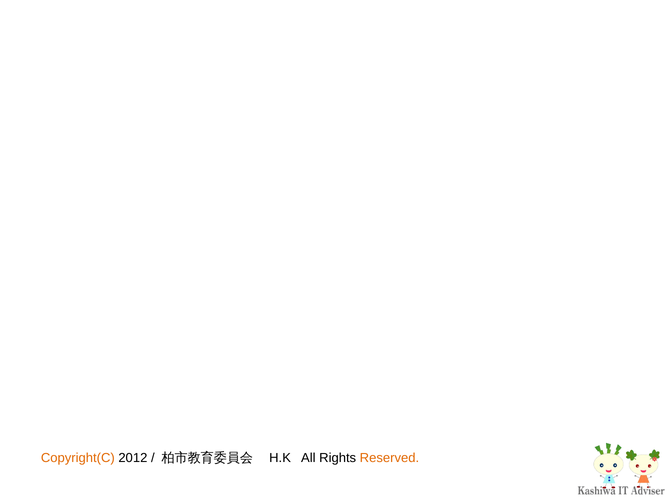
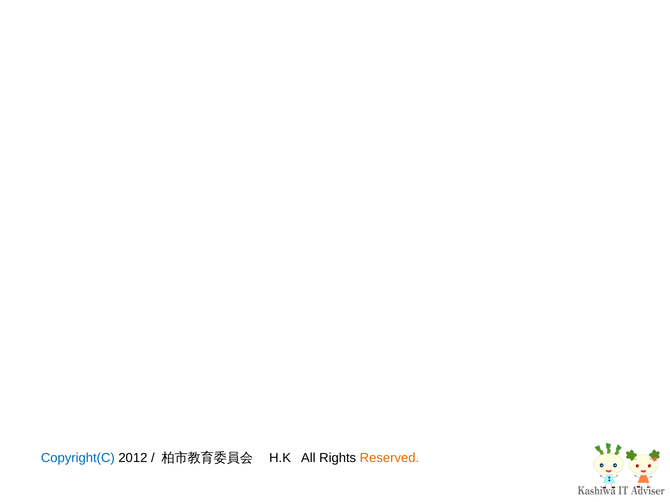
Copyright(C colour: orange -> blue (78, 458)
